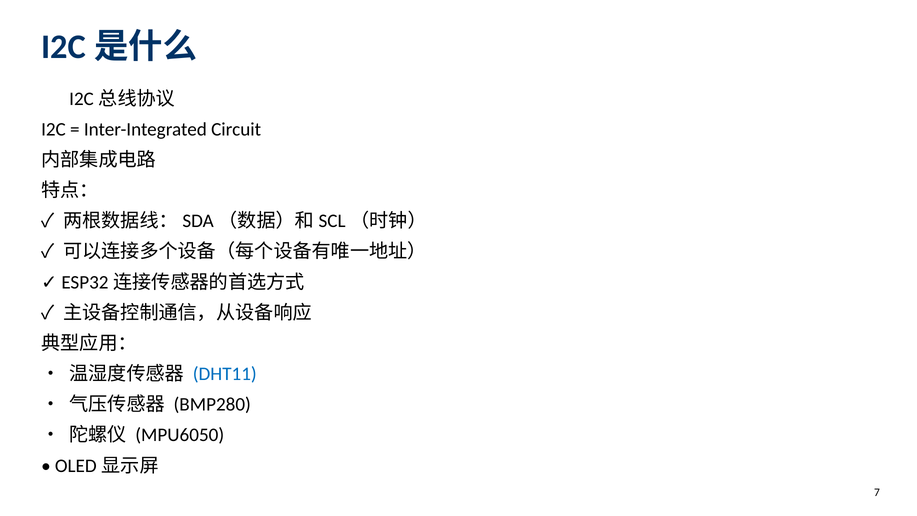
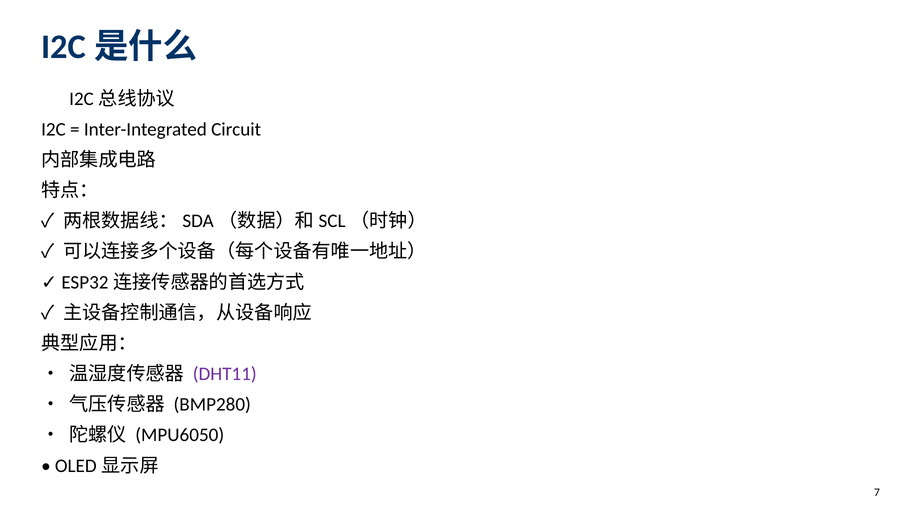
DHT11 colour: blue -> purple (225, 374)
